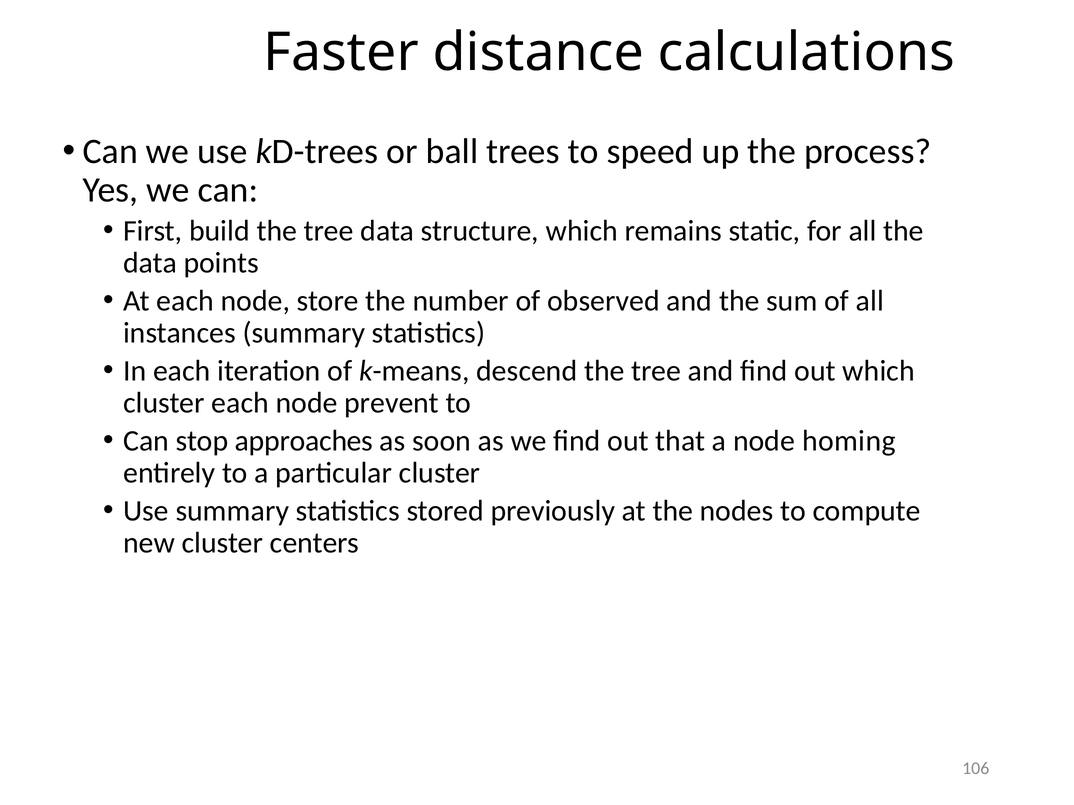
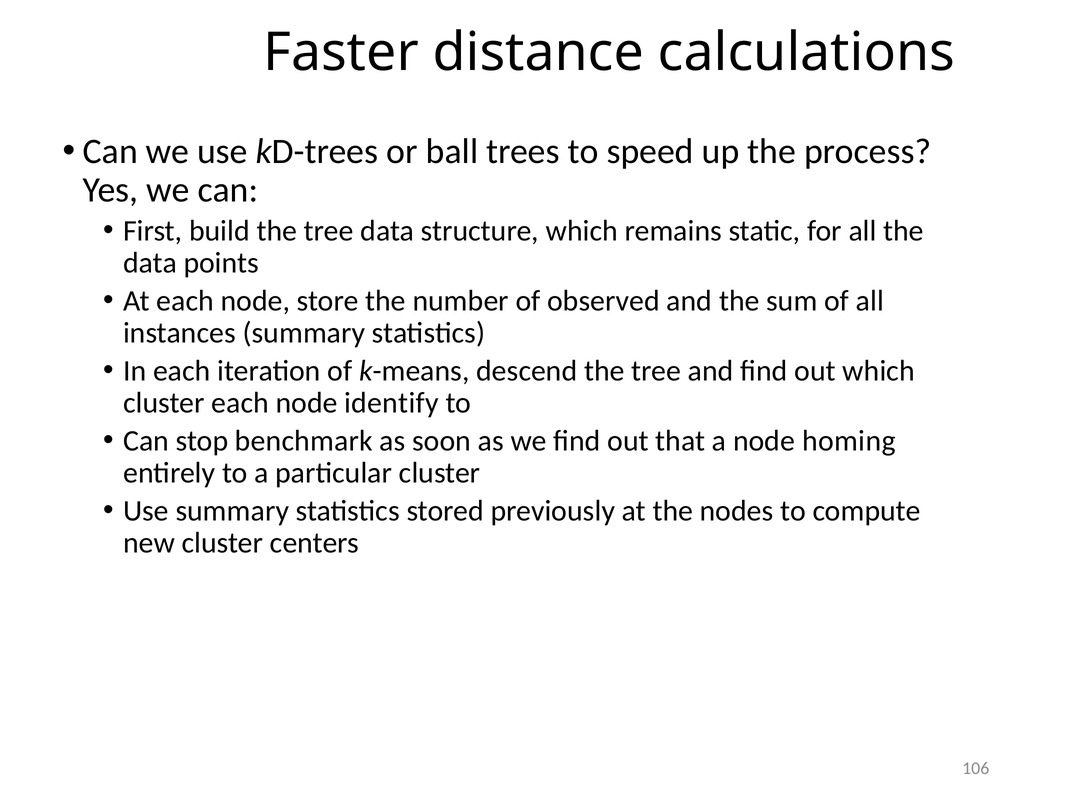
prevent: prevent -> identify (391, 403)
approaches: approaches -> benchmark (304, 441)
